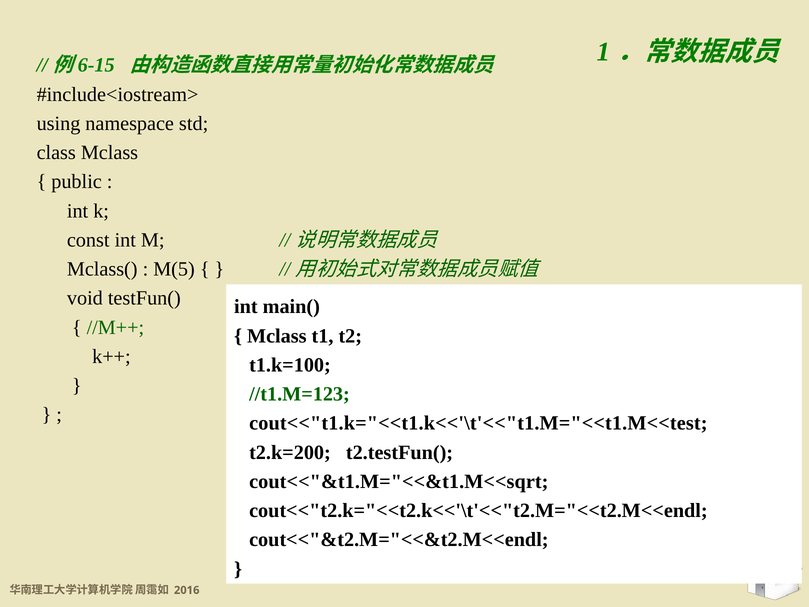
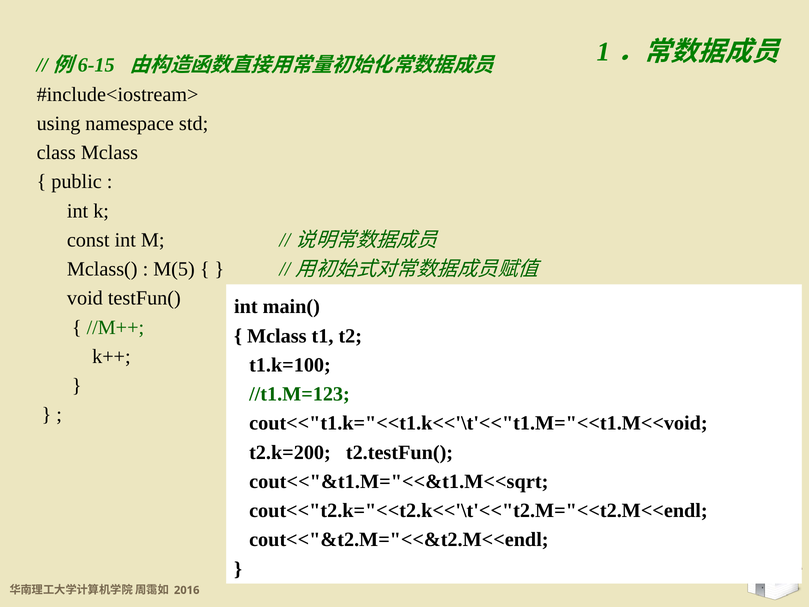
cout<<"t1.k="<<t1.k<<'\t'<<"t1.M="<<t1.M<<test: cout<<"t1.k="<<t1.k<<'\t'<<"t1.M="<<t1.M<<test -> cout<<"t1.k="<<t1.k<<'\t'<<"t1.M="<<t1.M<<void (478, 423)
